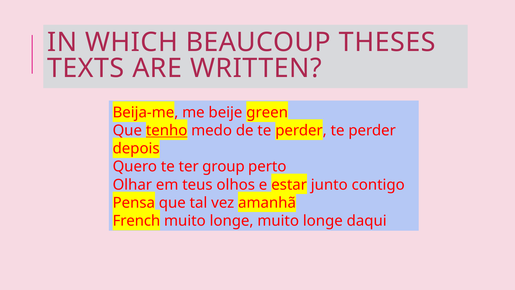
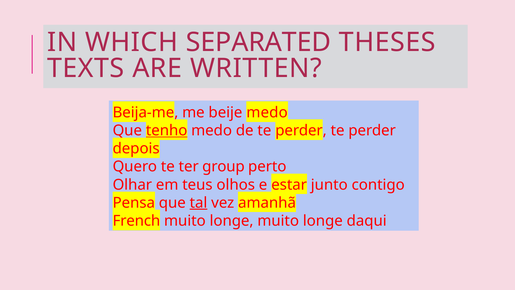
BEAUCOUP: BEAUCOUP -> SEPARATED (258, 42)
beije green: green -> medo (267, 112)
tal underline: none -> present (199, 203)
